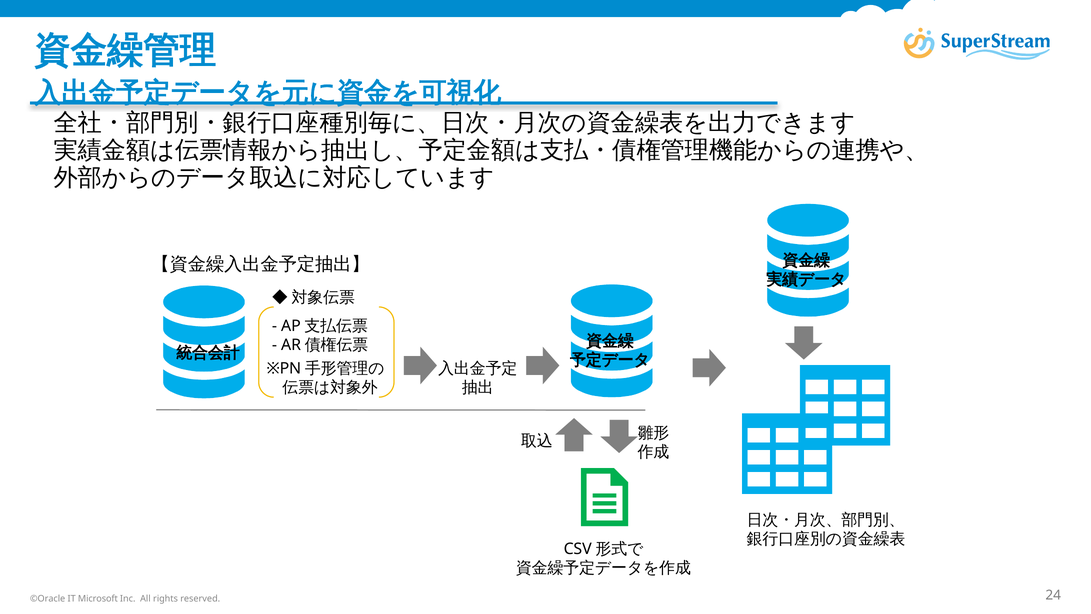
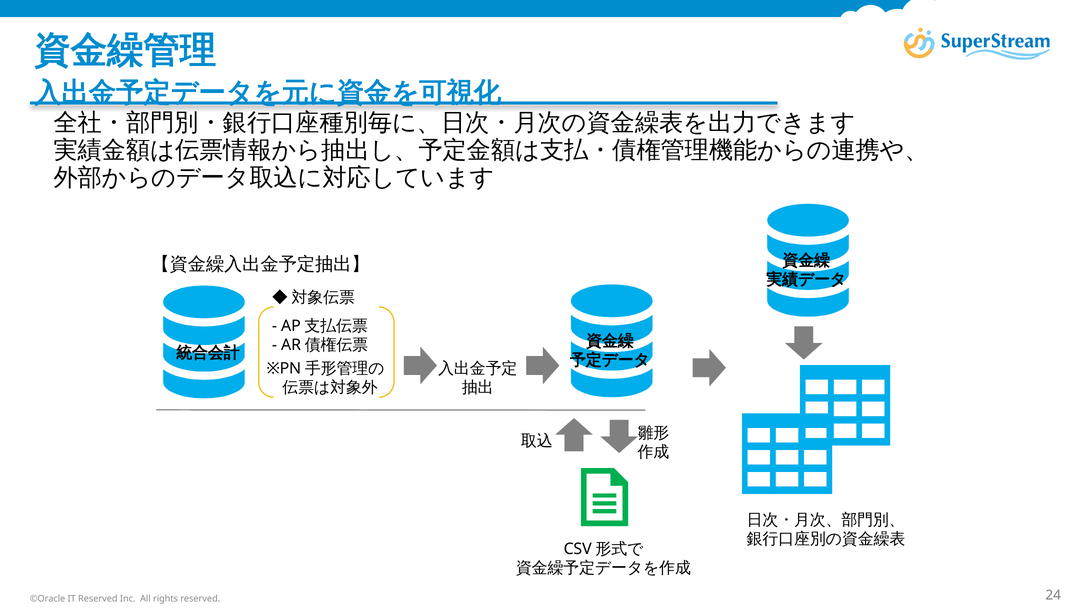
IT Microsoft: Microsoft -> Reserved (98, 598)
